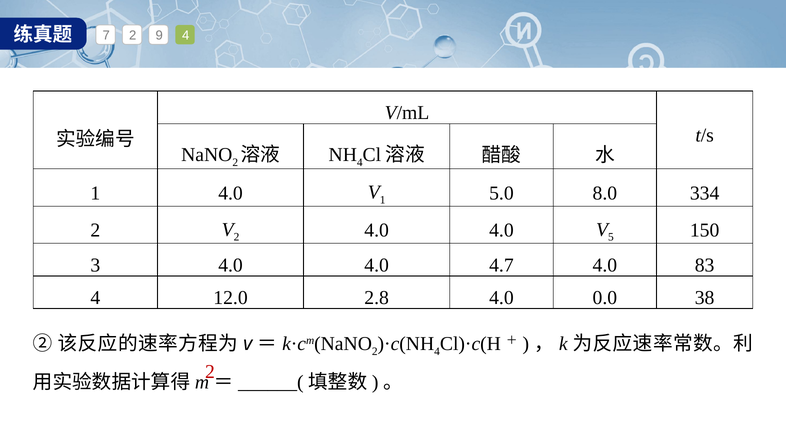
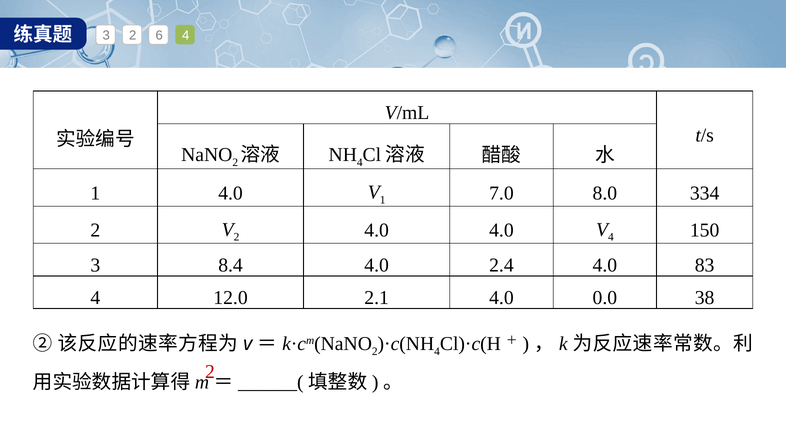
7: 7 -> 3 (106, 36)
9: 9 -> 6 (159, 36)
5.0: 5.0 -> 7.0 (501, 193)
5: 5 -> 4 (611, 237)
3 4.0: 4.0 -> 8.4 (231, 265)
4.7: 4.7 -> 2.4 (501, 265)
2.8: 2.8 -> 2.1 (377, 298)
